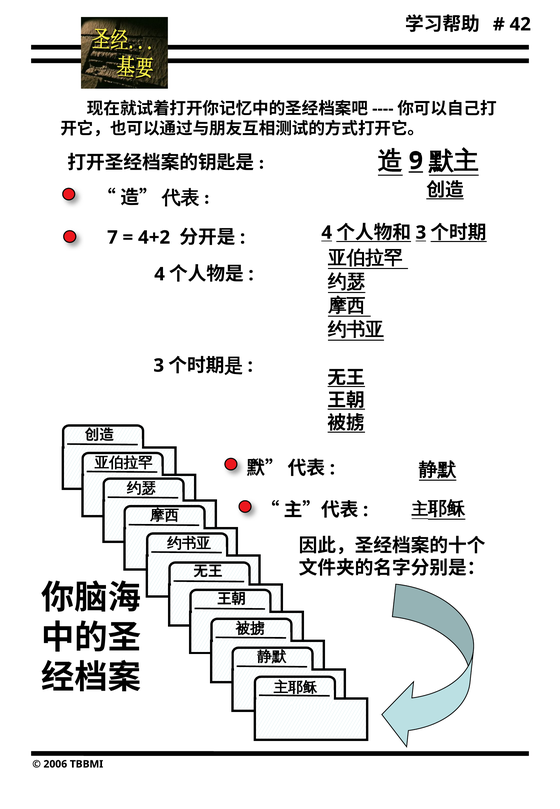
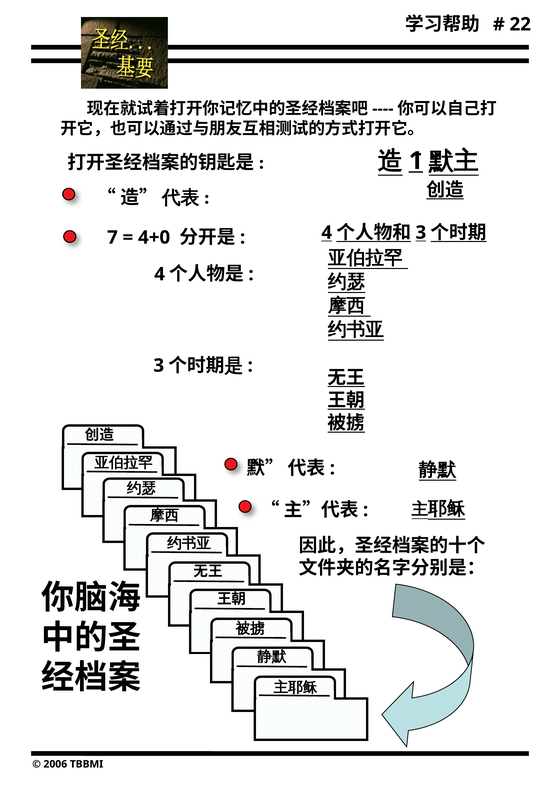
42: 42 -> 22 (520, 24)
9: 9 -> 1 (416, 161)
4+2: 4+2 -> 4+0 (154, 237)
